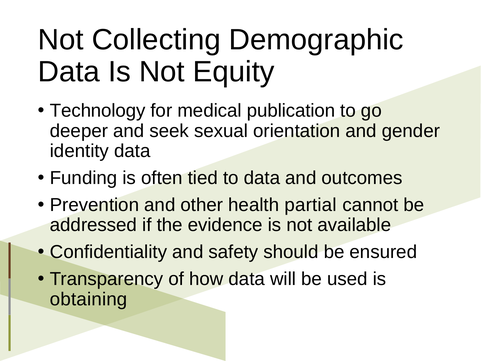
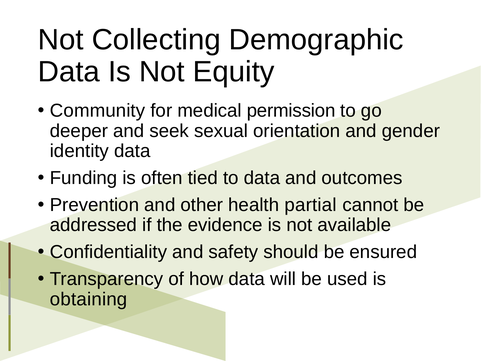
Technology: Technology -> Community (98, 111)
publication: publication -> permission (291, 111)
